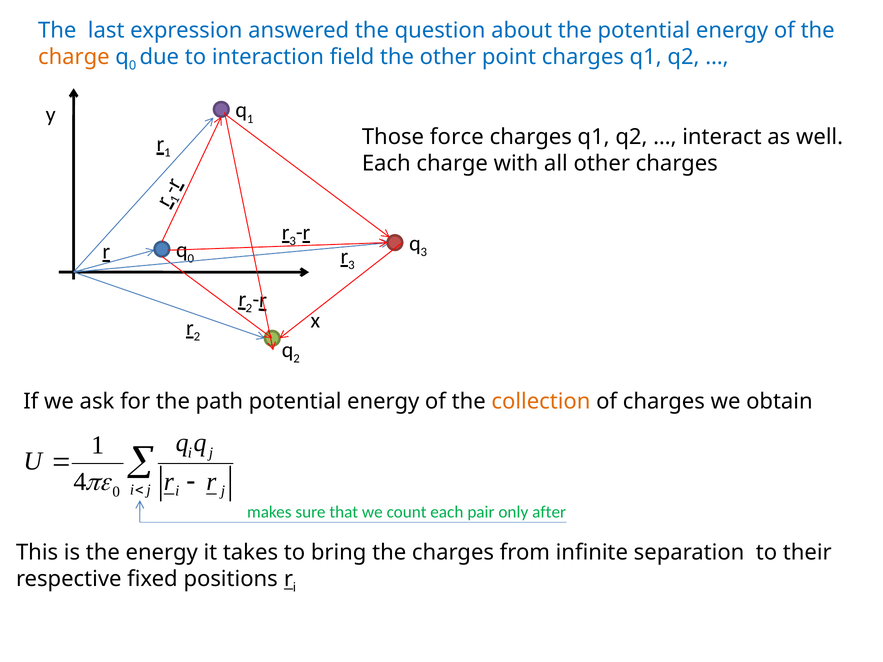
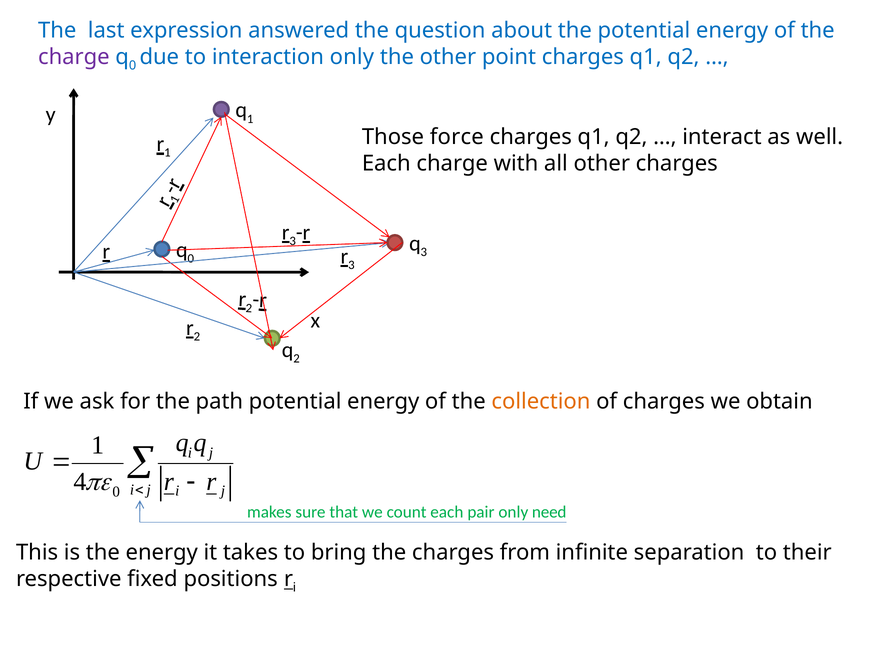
charge colour: orange -> purple (74, 57)
interaction field: field -> only (352, 57)
after: after -> need (549, 512)
